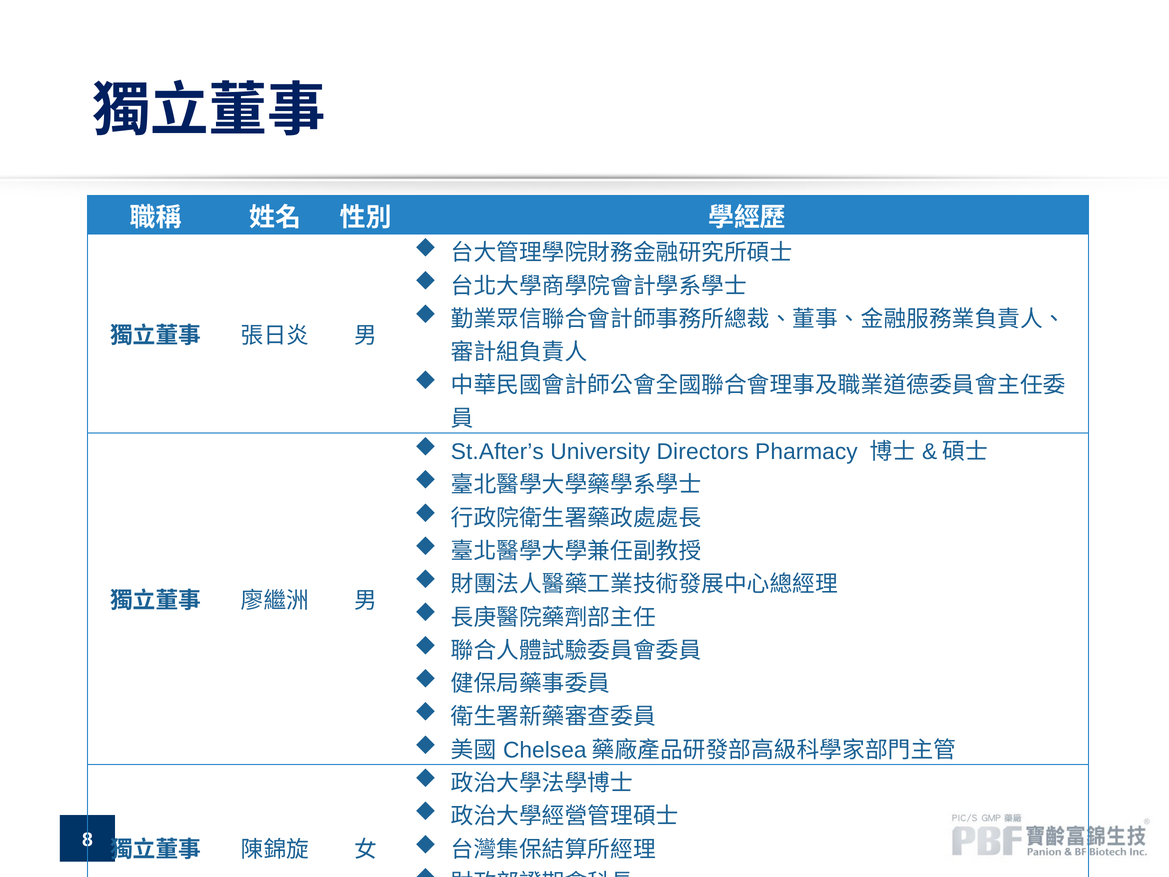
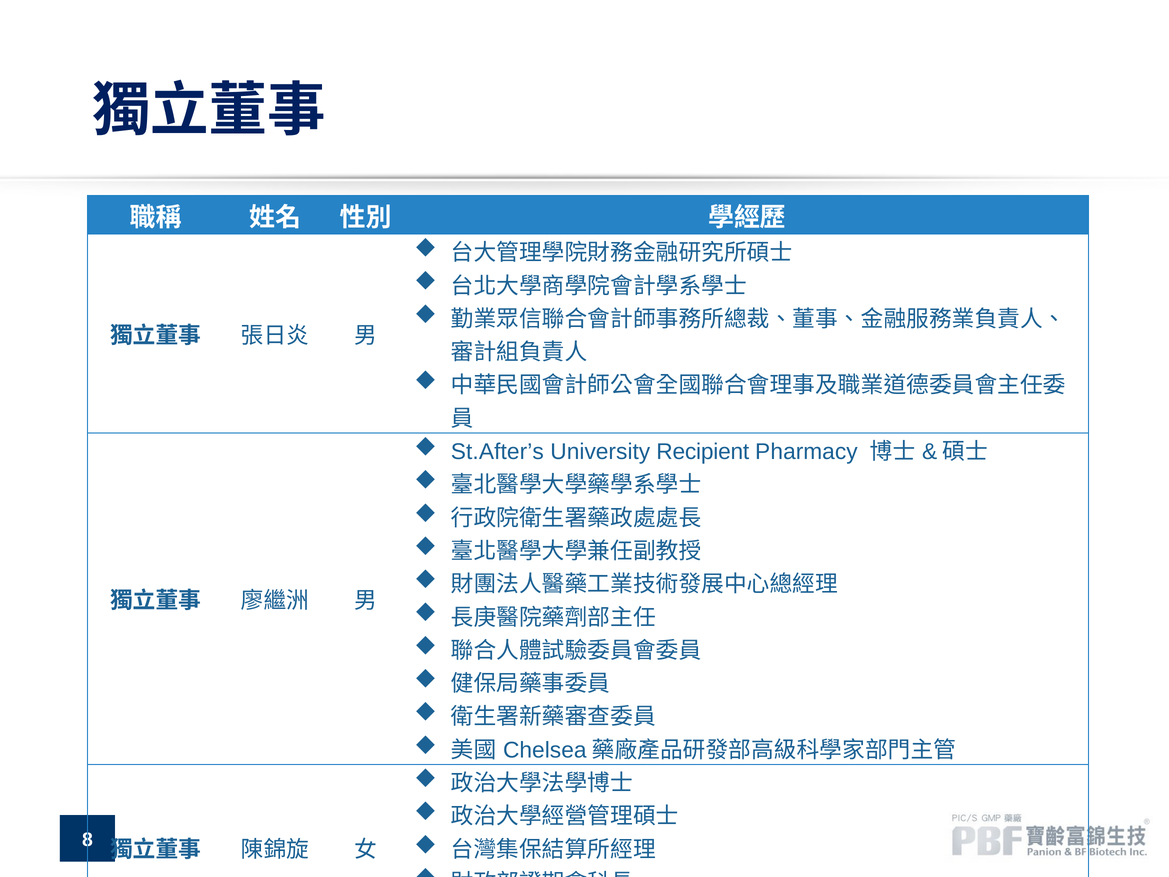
Directors: Directors -> Recipient (703, 452)
